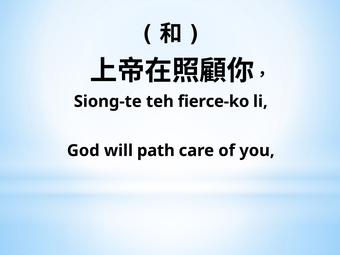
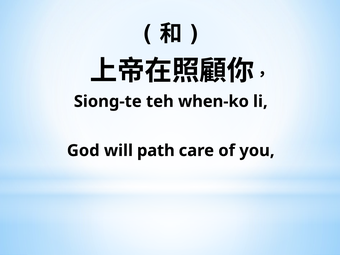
fierce-ko: fierce-ko -> when-ko (213, 101)
